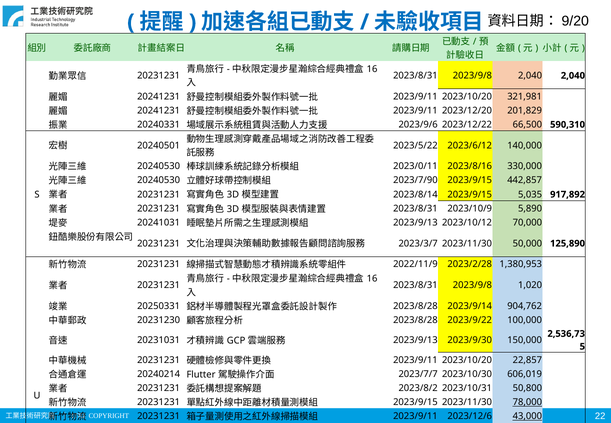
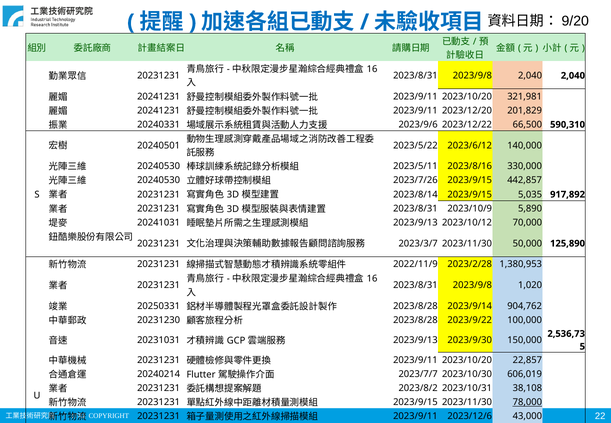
2023/0/11: 2023/0/11 -> 2023/5/11 (415, 166)
2023/7/90: 2023/7/90 -> 2023/7/26 (415, 180)
50,800: 50,800 -> 38,108 (527, 388)
43,000 underline: present -> none (527, 416)
